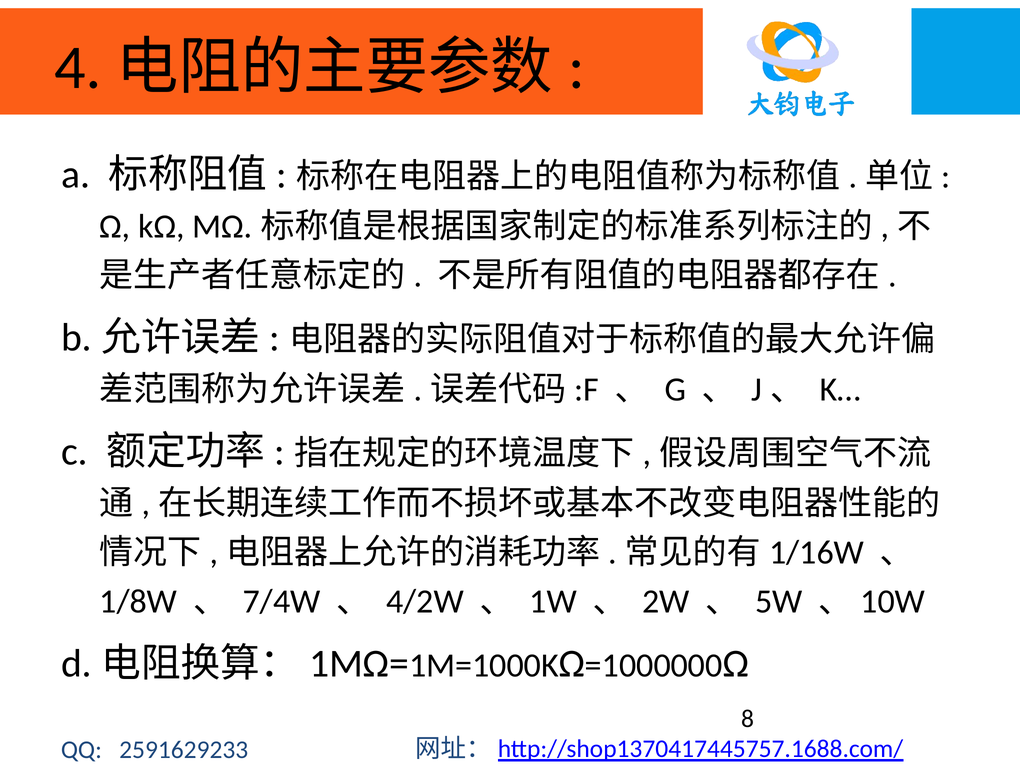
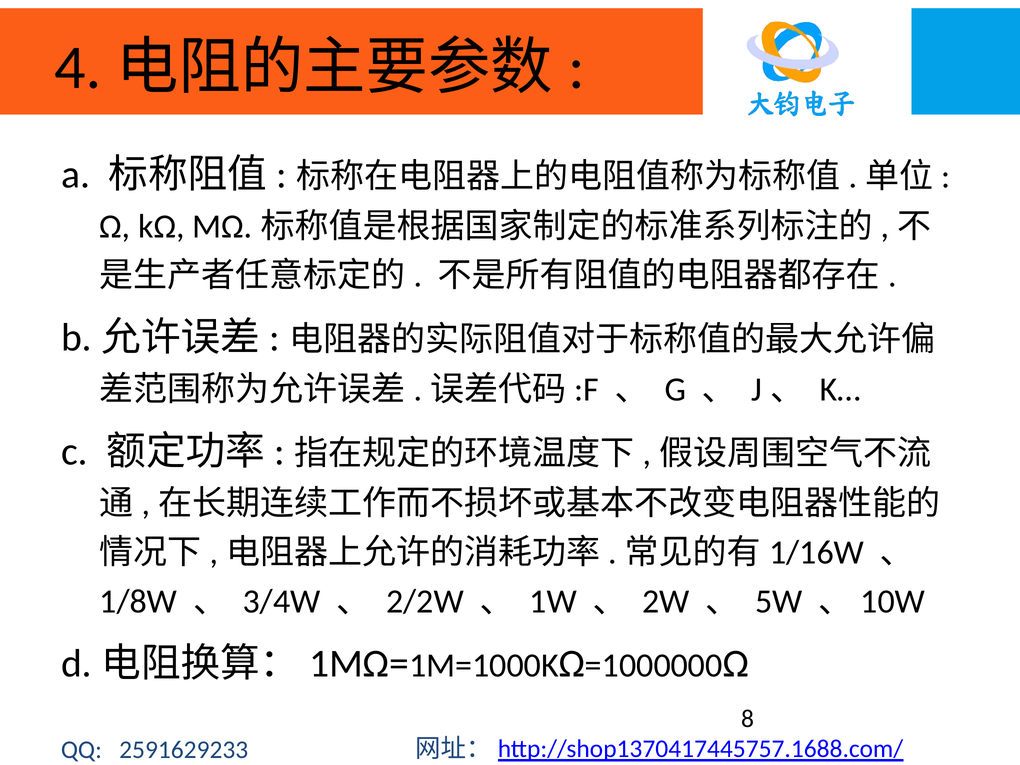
7/4W: 7/4W -> 3/4W (282, 602)
4/2W: 4/2W -> 2/2W (425, 602)
